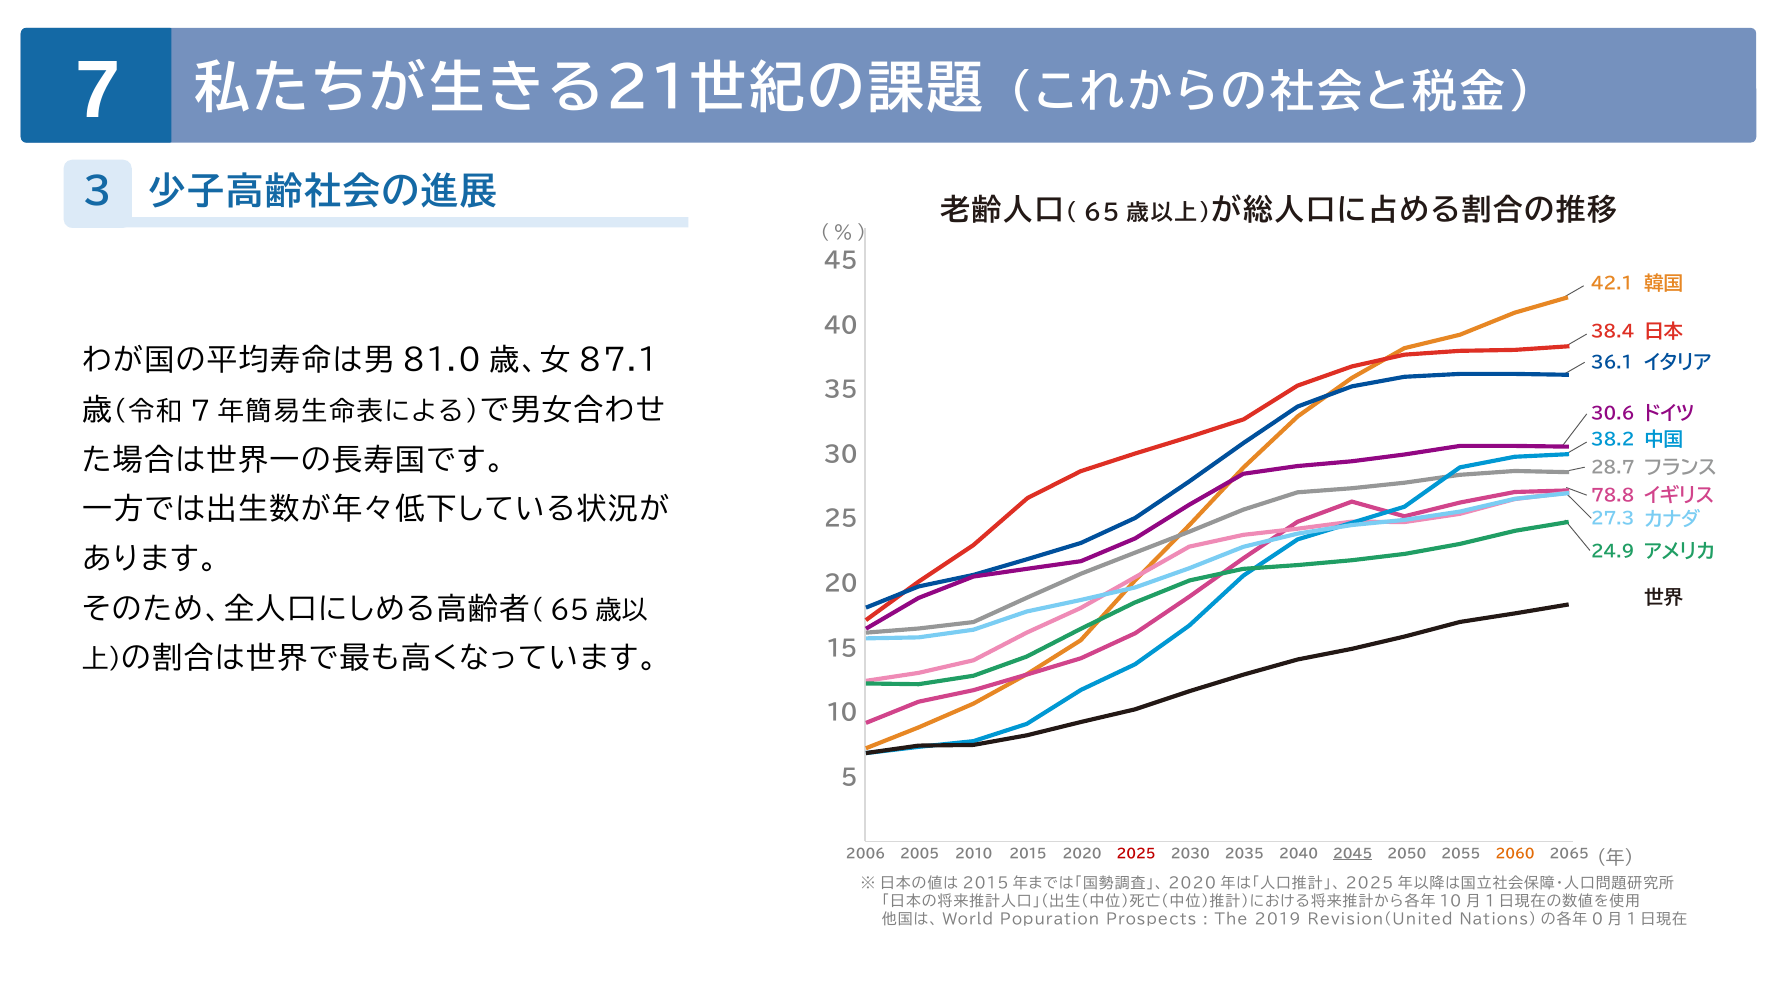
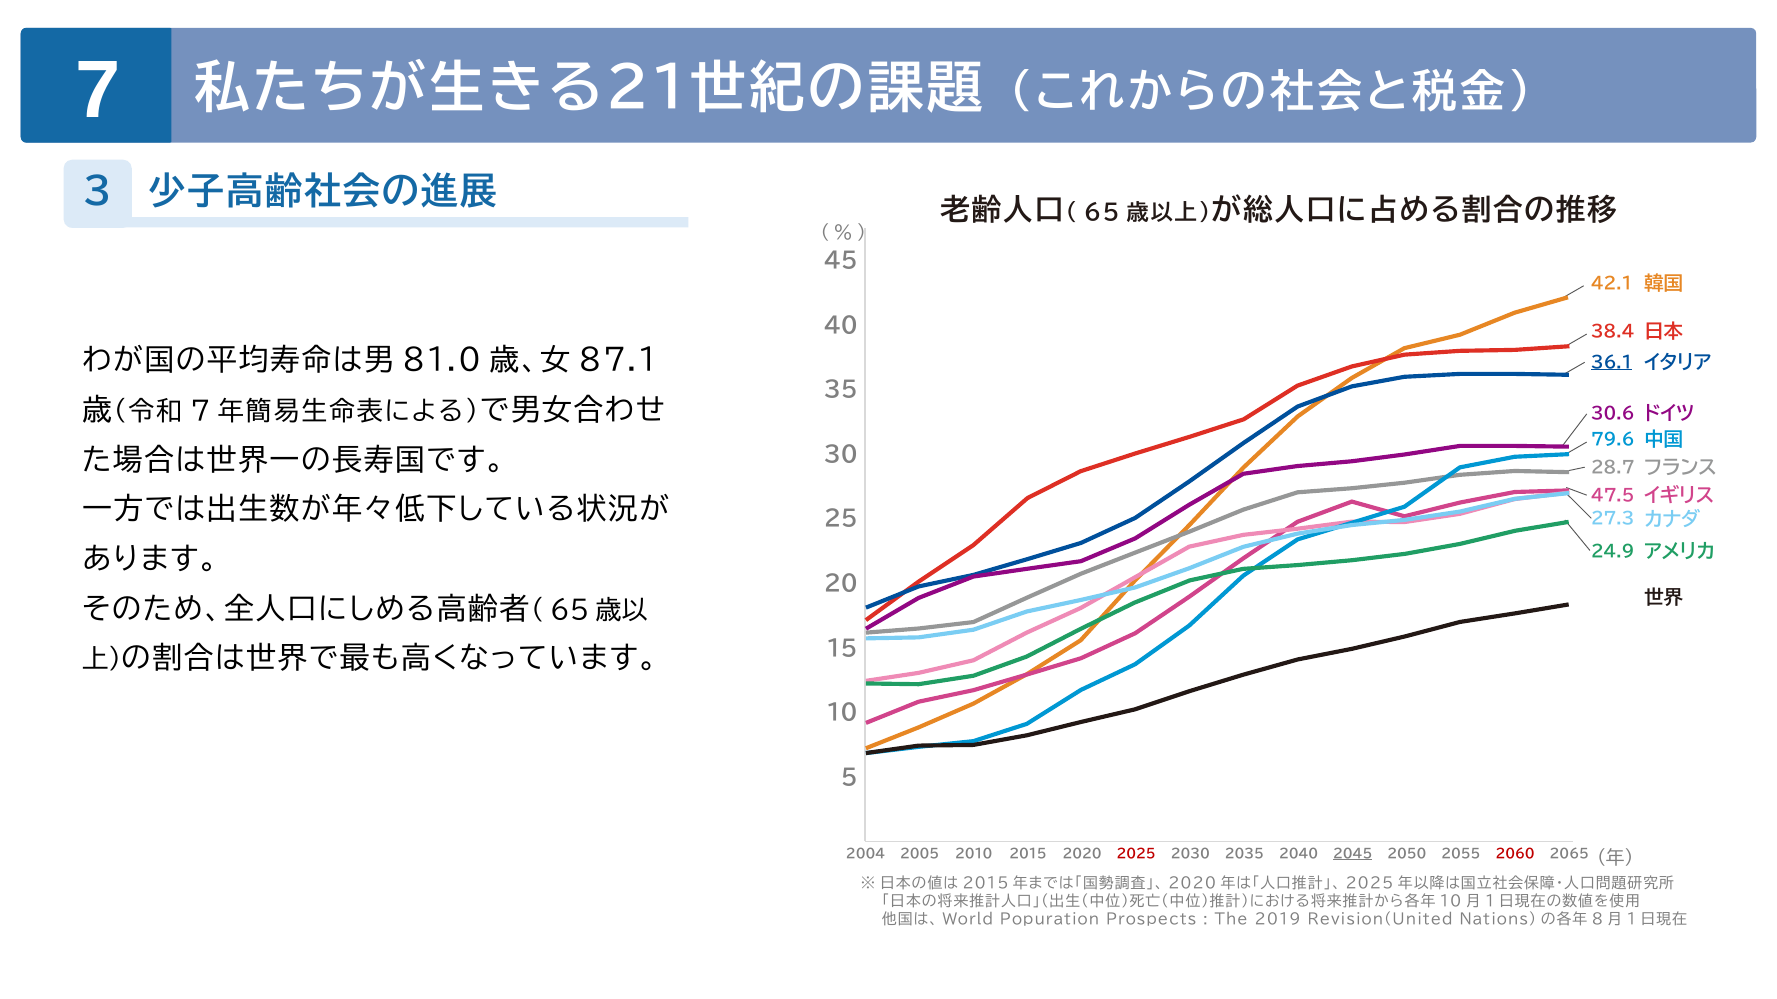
36.1 underline: none -> present (1612, 363)
38.2: 38.2 -> 79.6 (1613, 441)
78.8: 78.8 -> 47.5 (1613, 497)
2006: 2006 -> 2004 (866, 855)
2060 colour: orange -> red (1515, 855)
0: 0 -> 8 (1597, 920)
